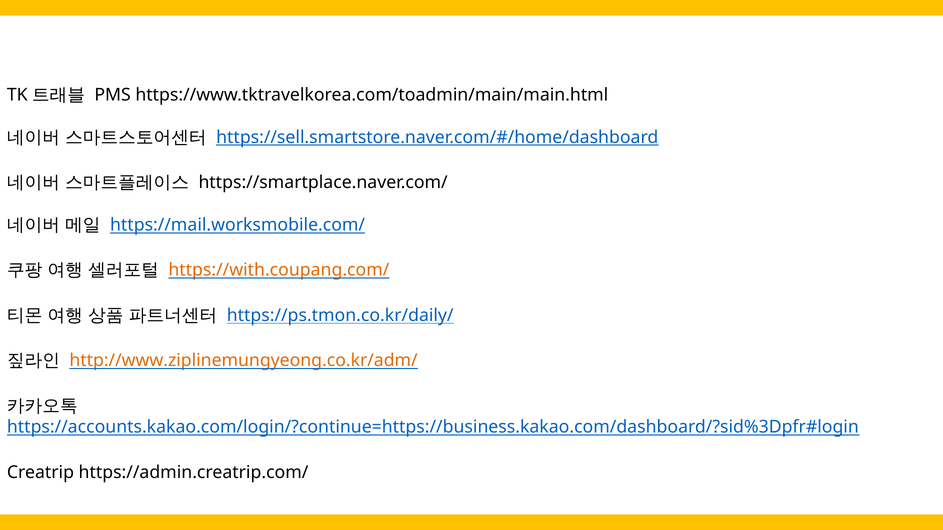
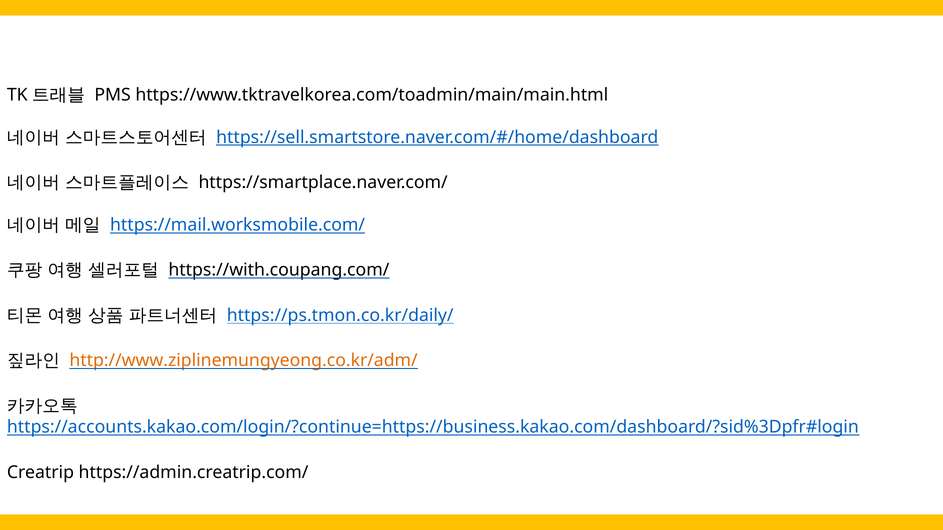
https://with.coupang.com/ colour: orange -> black (279, 270)
